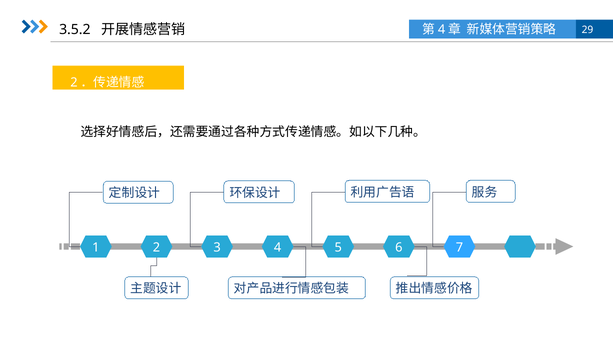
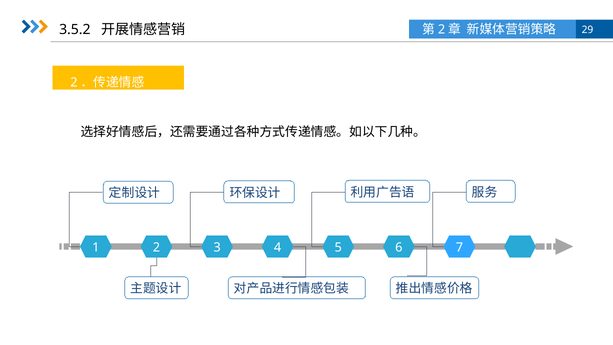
4: 4 -> 2 (442, 30)
